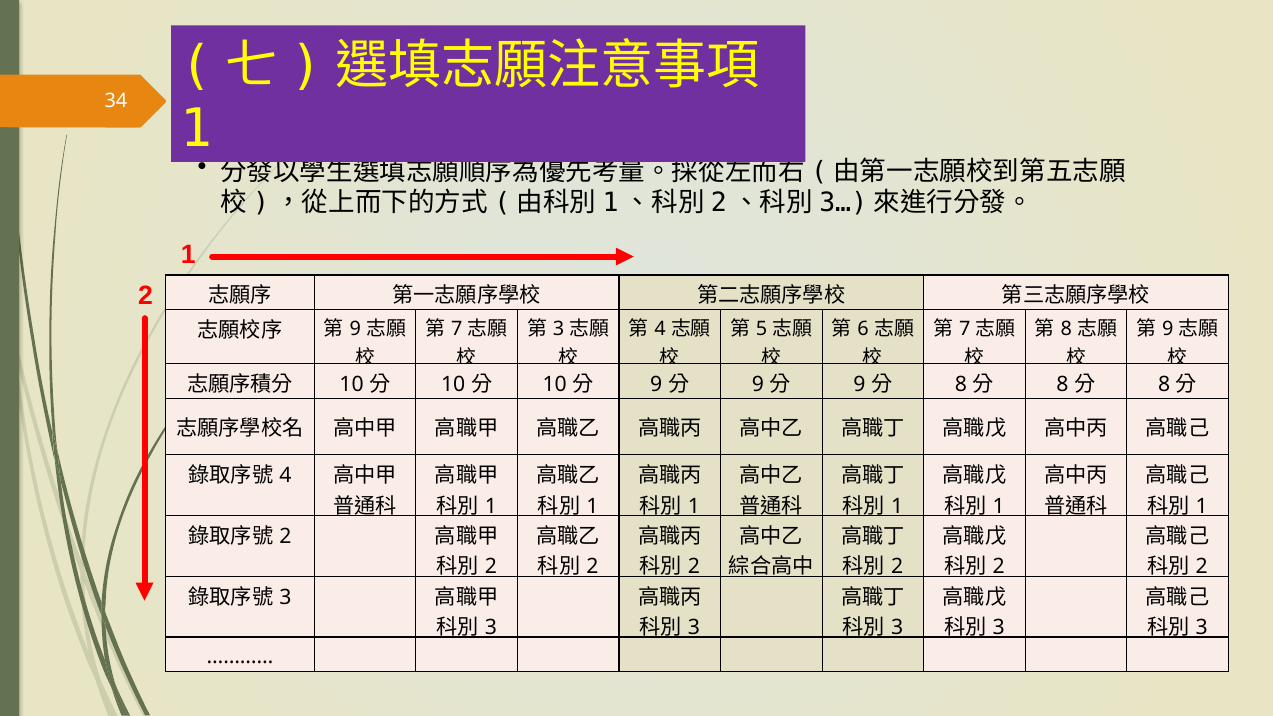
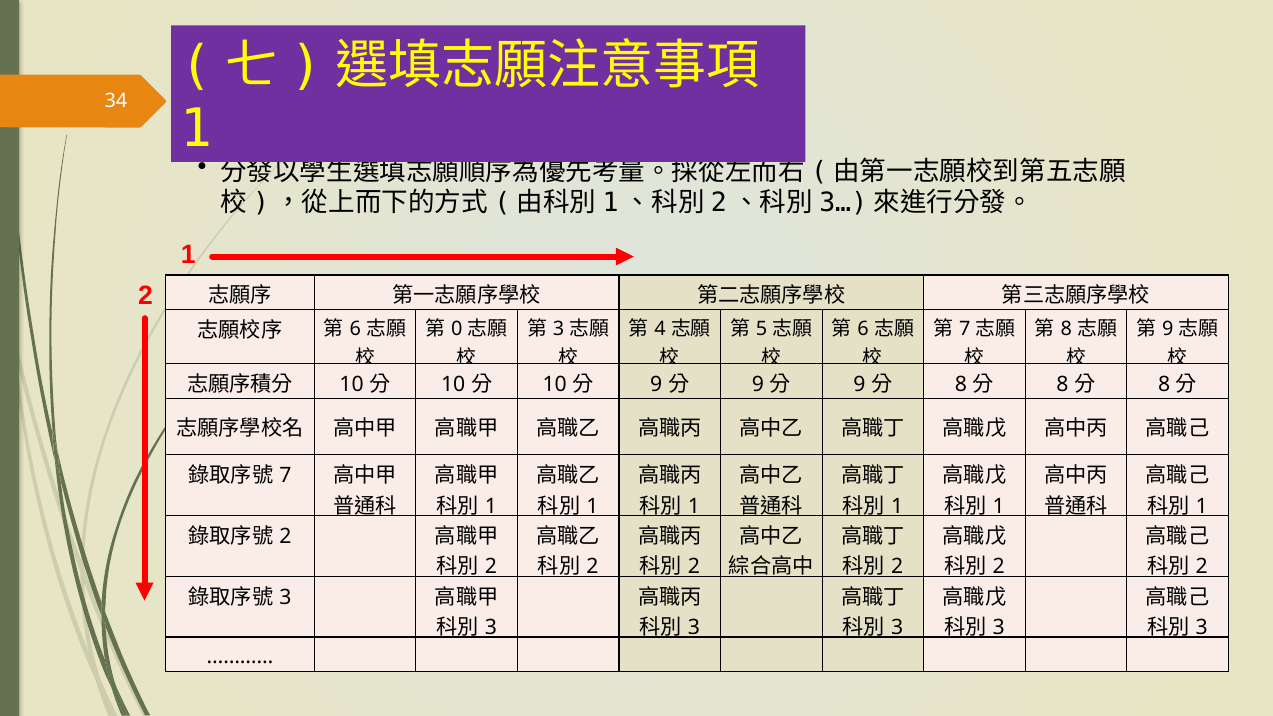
7: 7 -> 0 (457, 329)
9: 9 -> 6 (355, 329)
4: 4 -> 7 (285, 476)
